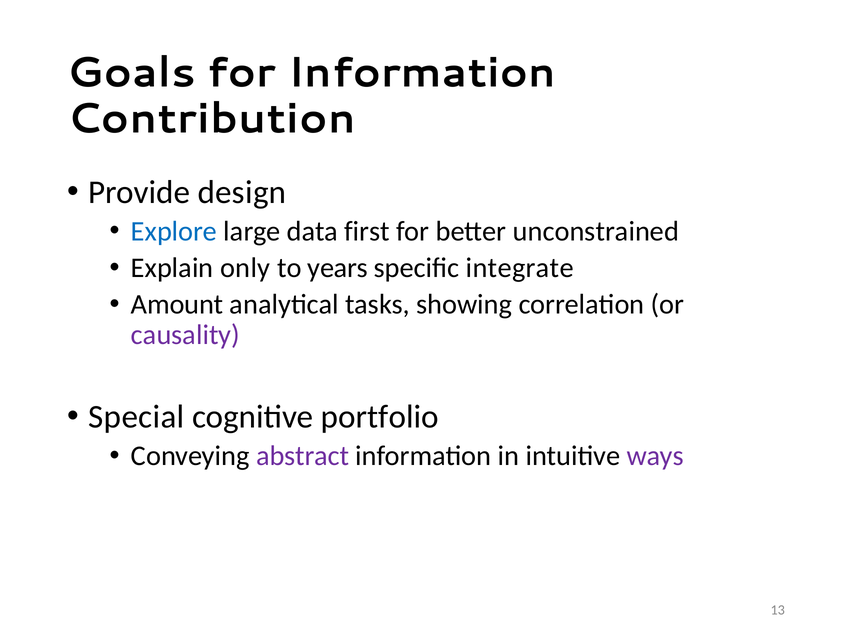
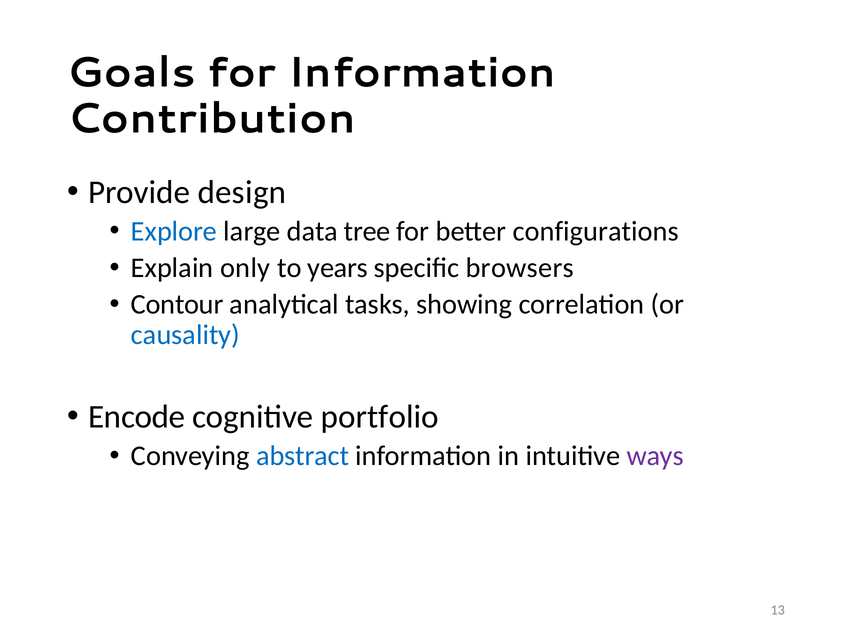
first: first -> tree (367, 231)
unconstrained: unconstrained -> configurations (596, 231)
integrate: integrate -> browsers (520, 268)
Amount: Amount -> Contour (177, 304)
causality colour: purple -> blue (185, 335)
Special: Special -> Encode (137, 417)
abstract colour: purple -> blue (303, 456)
